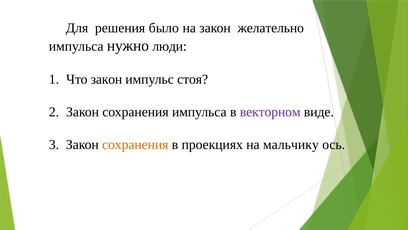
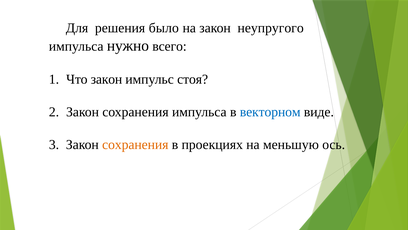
желательно: желательно -> неупругого (271, 28)
люди: люди -> всего (169, 46)
векторном colour: purple -> blue (270, 112)
мальчику: мальчику -> меньшую (291, 144)
